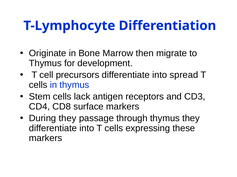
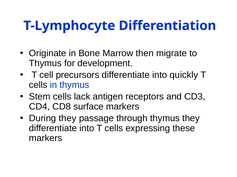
spread: spread -> quickly (184, 75)
